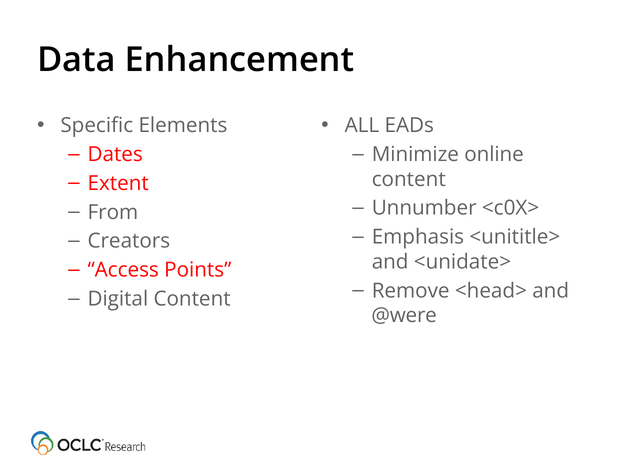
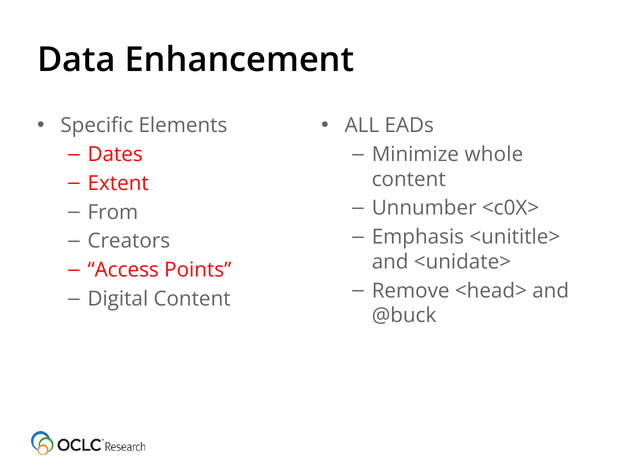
online: online -> whole (494, 154)
@were: @were -> @buck (404, 316)
